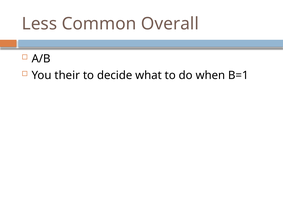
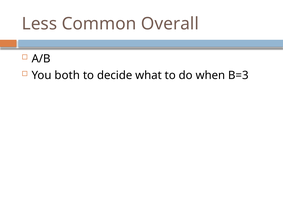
their: their -> both (67, 75)
B=1: B=1 -> B=3 (238, 75)
